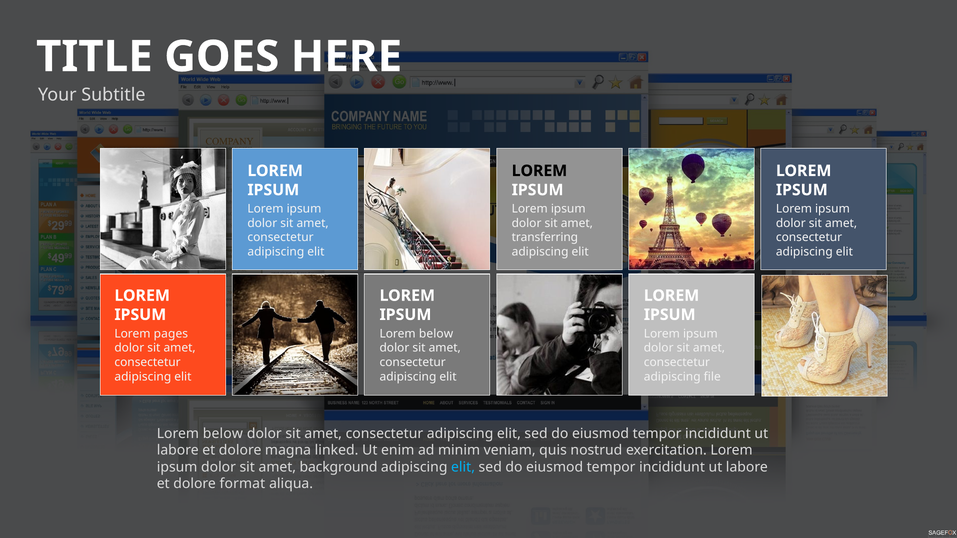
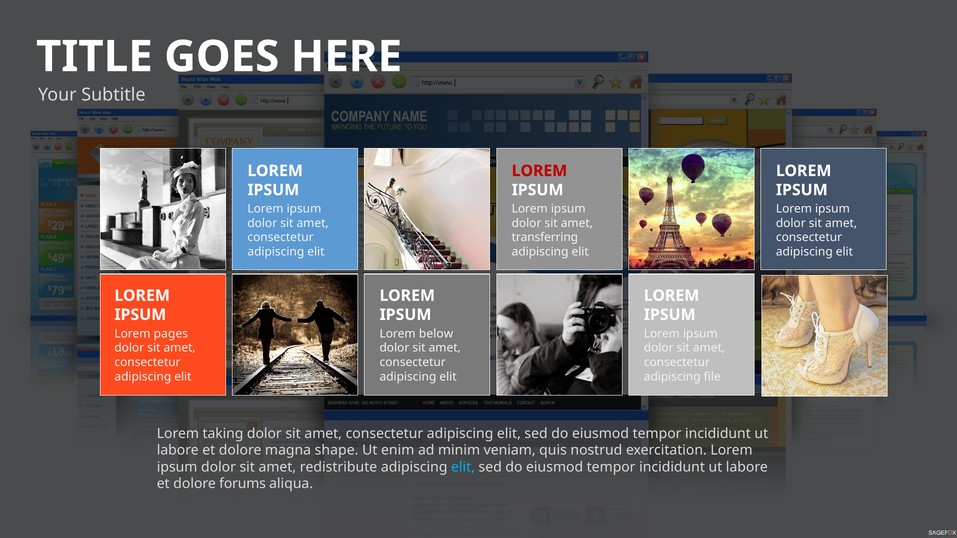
LOREM colour: black -> red (539, 171)
below: below -> taking (223, 434)
linked: linked -> shape (337, 451)
background: background -> redistribute (338, 467)
format: format -> forums (243, 484)
